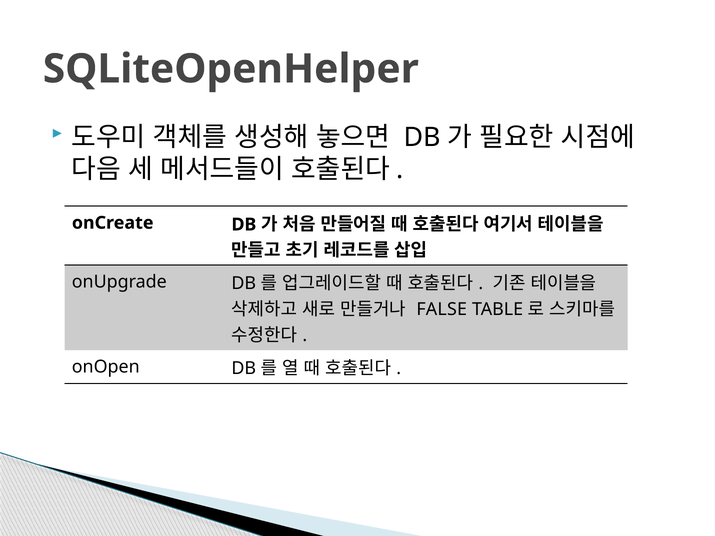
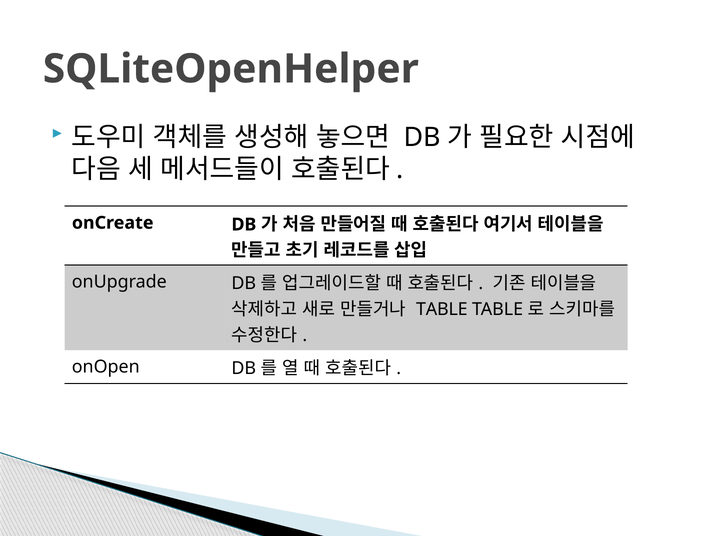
FALSE: FALSE -> TABLE (442, 310)
